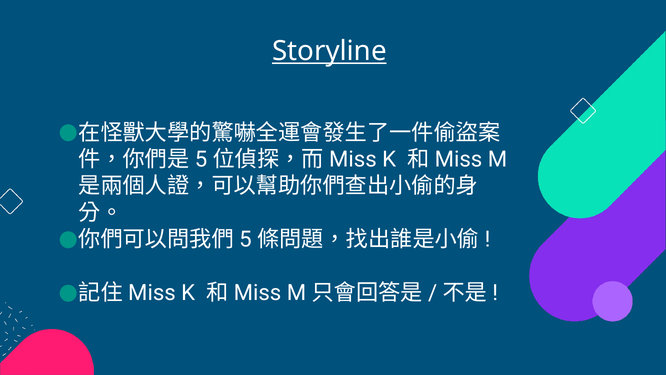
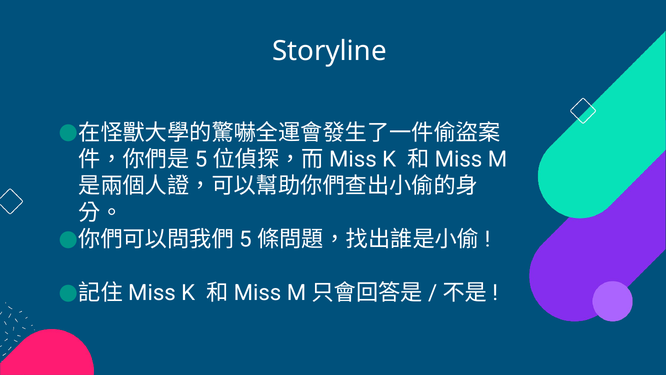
Storyline underline: present -> none (329, 51)
